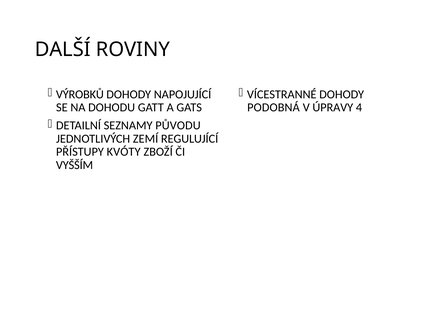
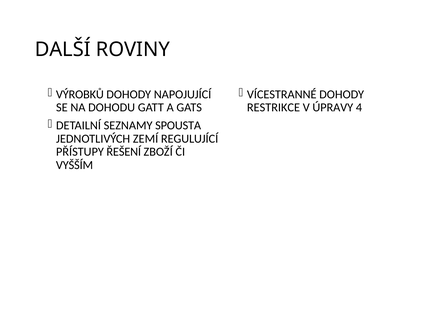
PODOBNÁ: PODOBNÁ -> RESTRIKCE (273, 108)
PŮVODU: PŮVODU -> SPOUSTA (178, 125)
KVÓTY: KVÓTY -> ŘEŠENÍ (124, 152)
